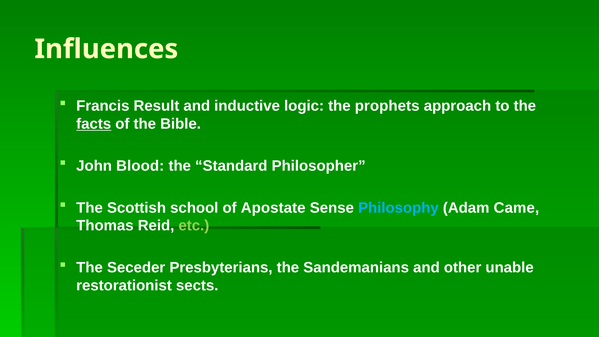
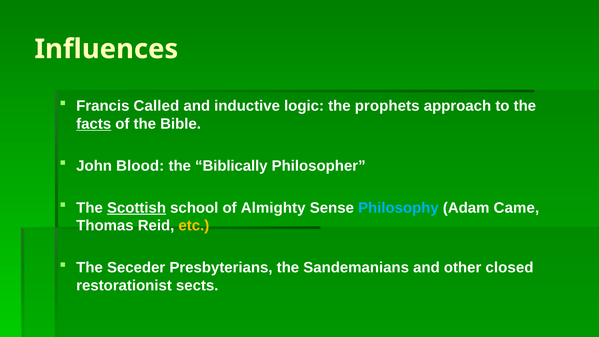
Result: Result -> Called (156, 106)
Standard: Standard -> Biblically (231, 166)
Scottish underline: none -> present (136, 208)
Apostate: Apostate -> Almighty (273, 208)
etc colour: light green -> yellow (194, 226)
unable: unable -> closed (509, 268)
